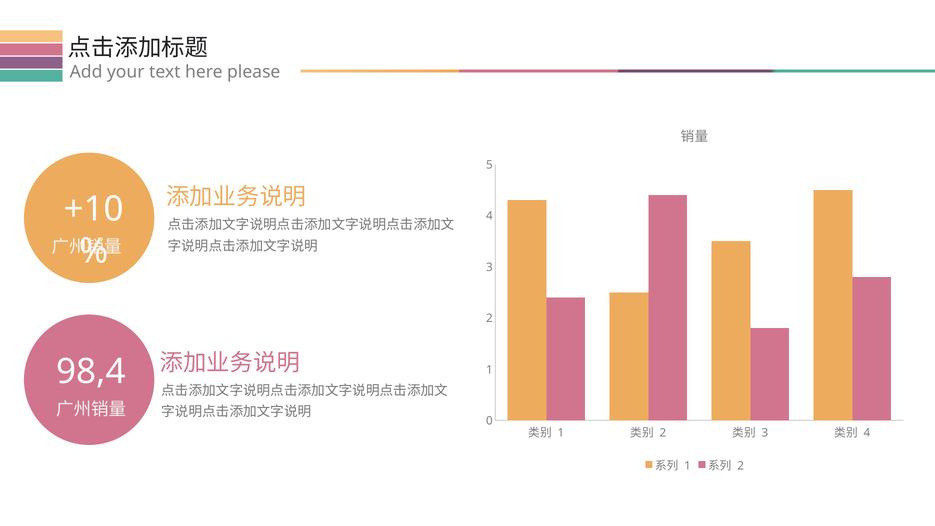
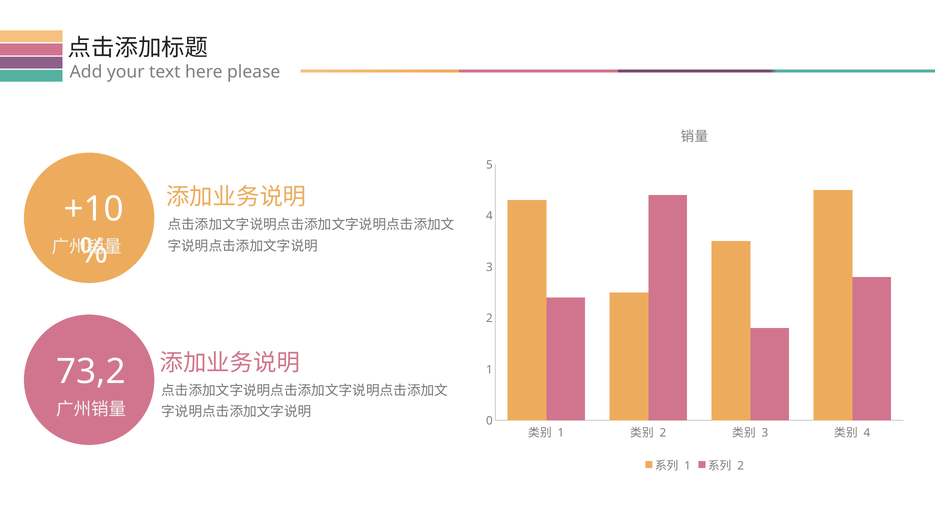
98,4: 98,4 -> 73,2 (91, 372)
